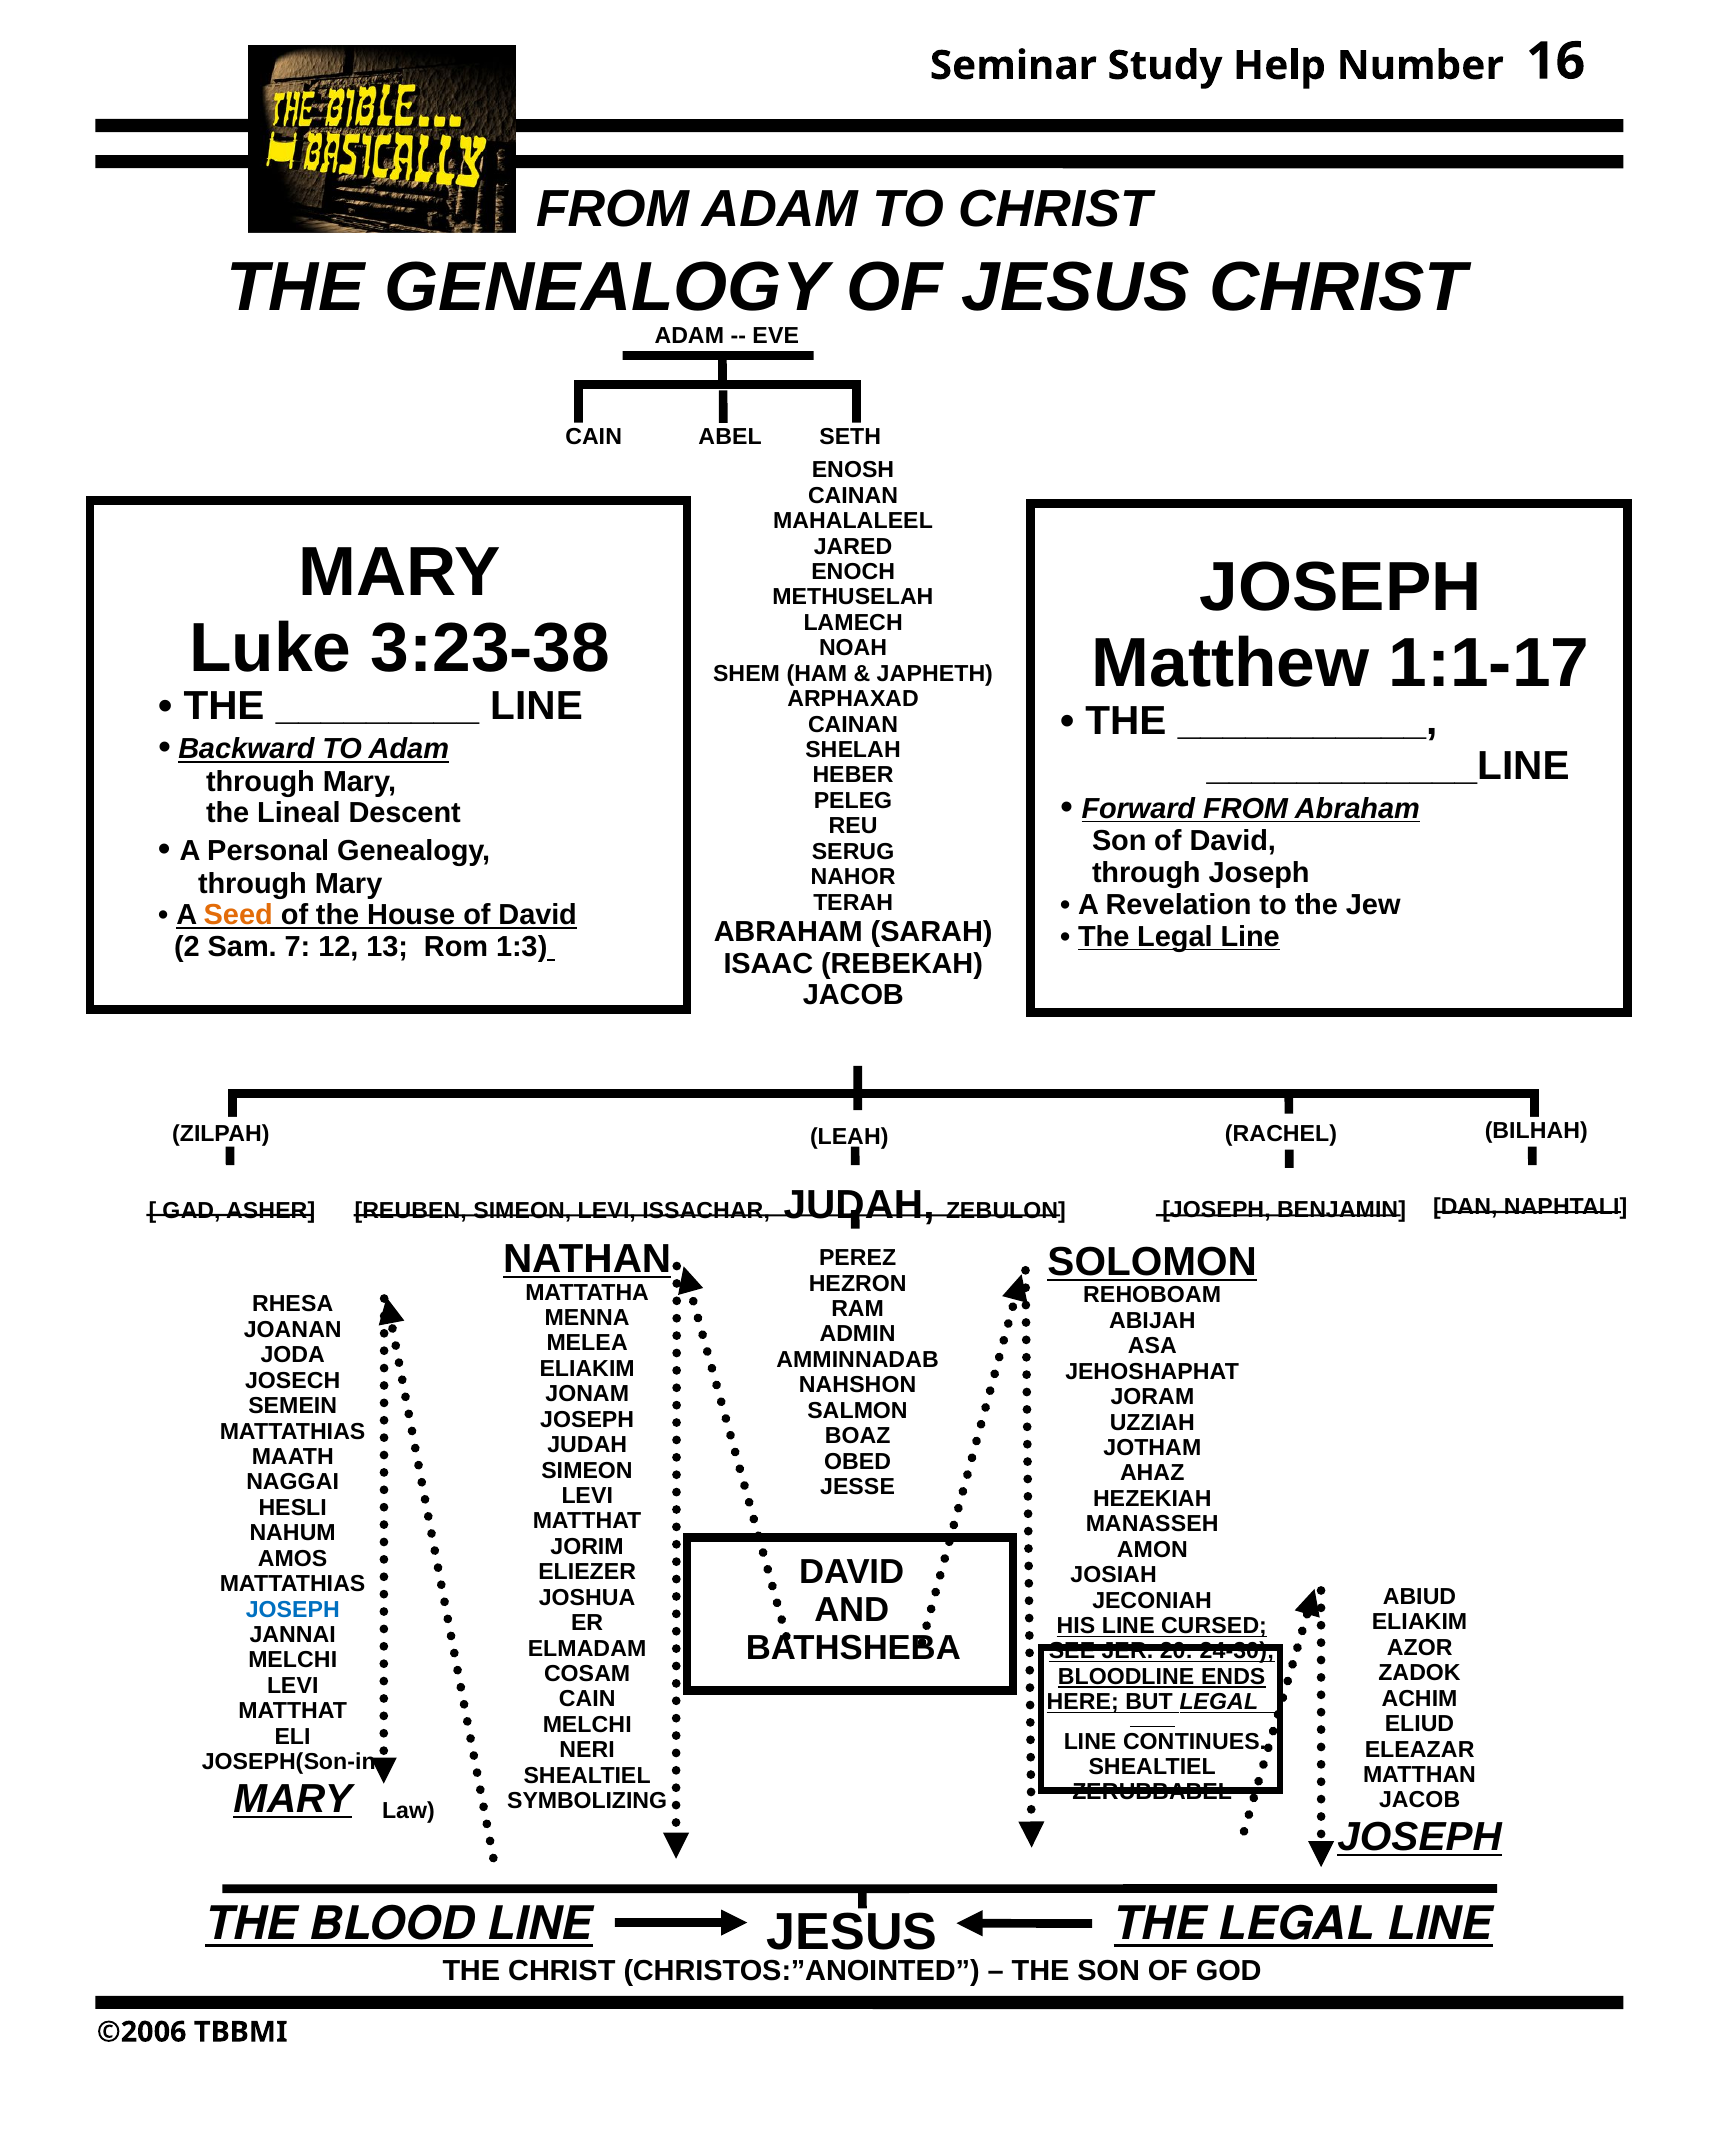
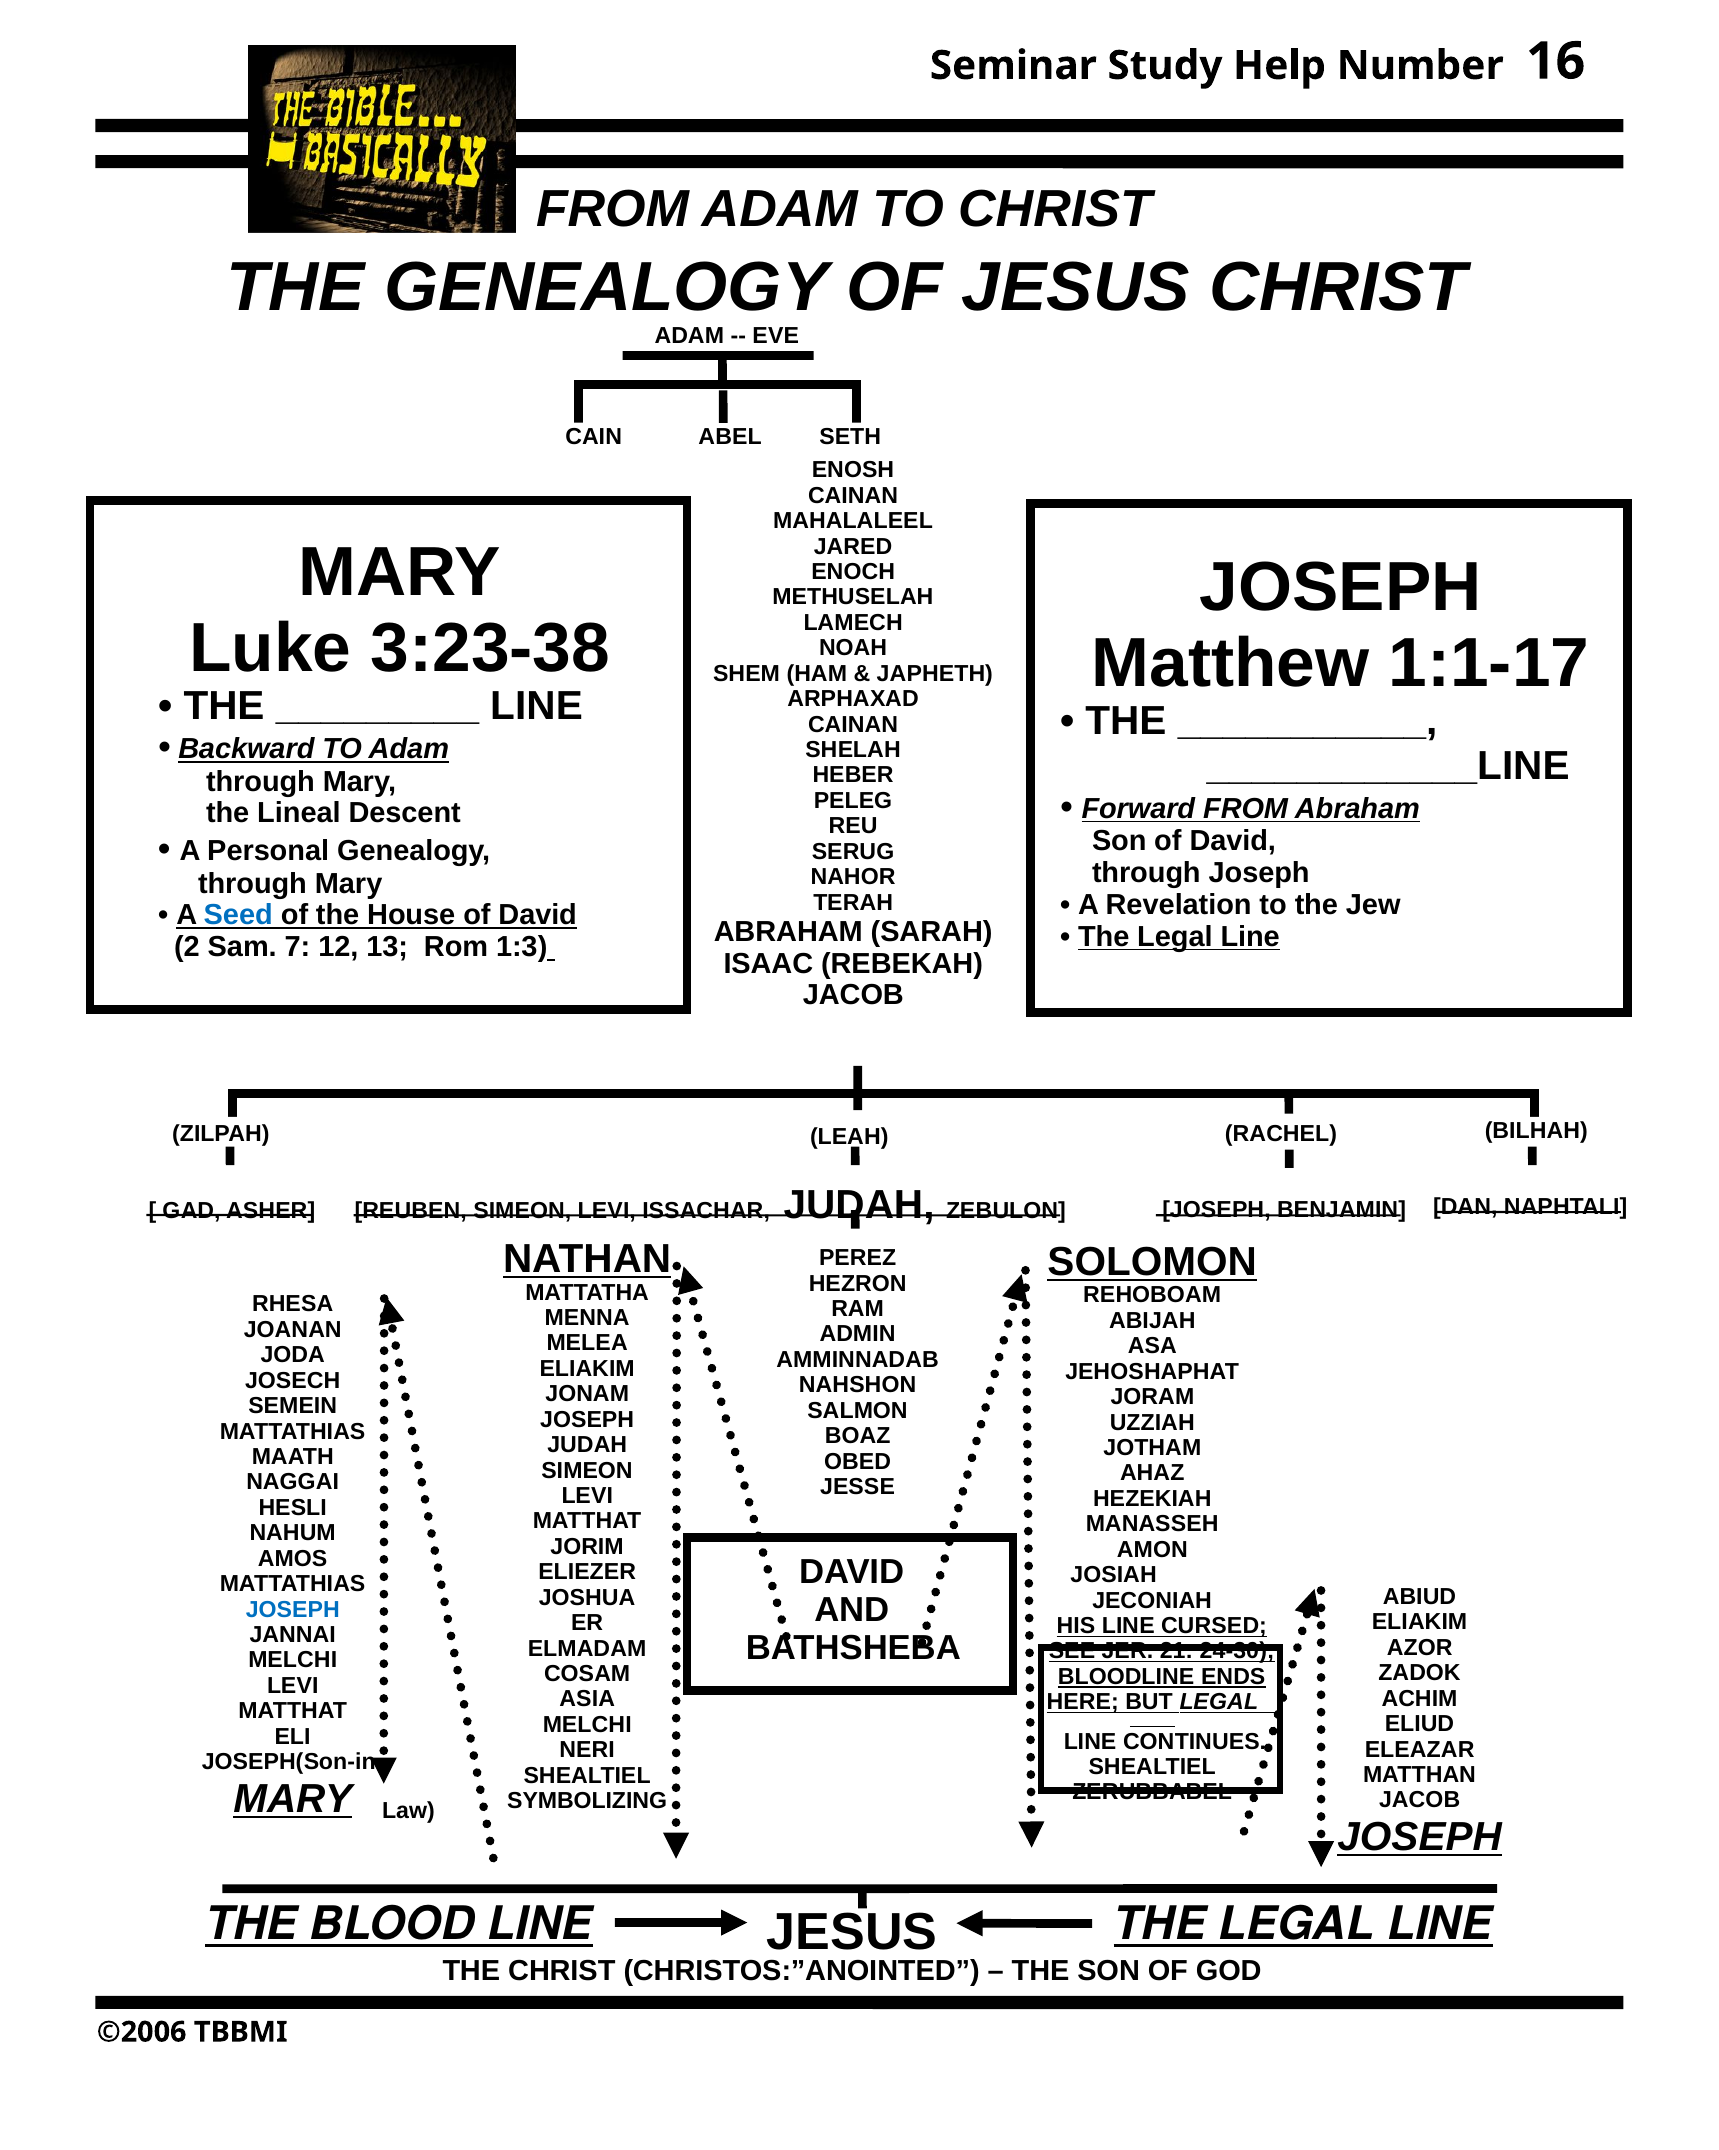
Seed colour: orange -> blue (238, 915)
20: 20 -> 21 (1176, 1651)
CAIN: CAIN -> ASIA (587, 1699)
